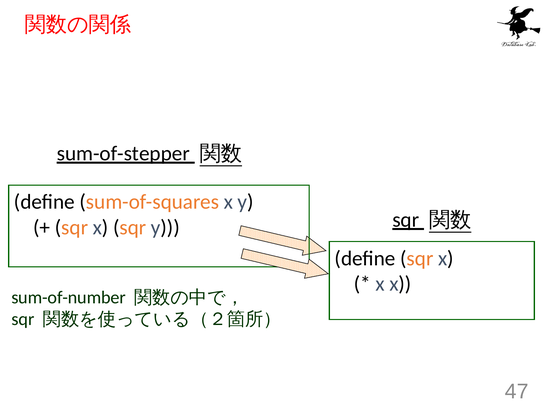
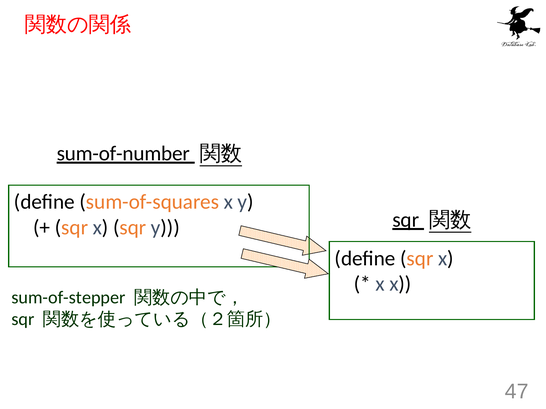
sum-of-stepper: sum-of-stepper -> sum-of-number (123, 154)
sum-of-number: sum-of-number -> sum-of-stepper (68, 298)
